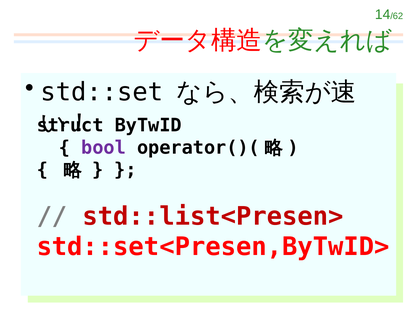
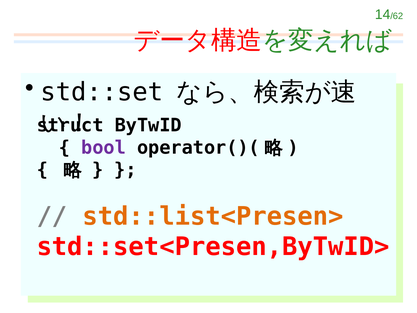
std::list<Presen> colour: red -> orange (213, 216)
